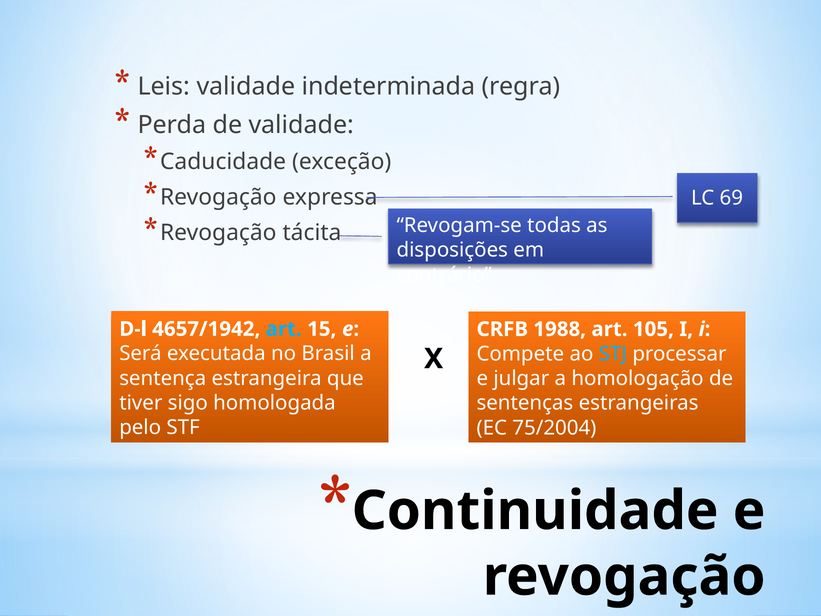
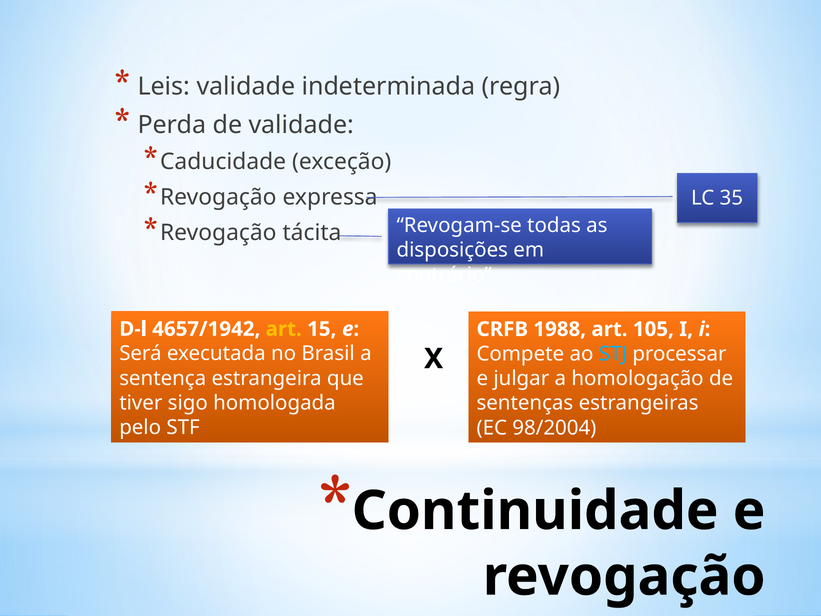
69: 69 -> 35 (731, 198)
art colour: light blue -> yellow (284, 329)
75/2004: 75/2004 -> 98/2004 (554, 428)
